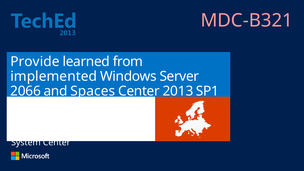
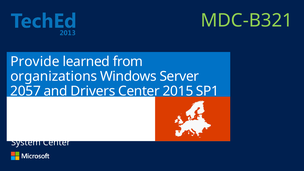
MDC-B321 colour: pink -> light green (247, 21)
implemented: implemented -> organizations (54, 76)
2066: 2066 -> 2057 (26, 91)
Spaces: Spaces -> Drivers (93, 91)
2013: 2013 -> 2015 (178, 91)
